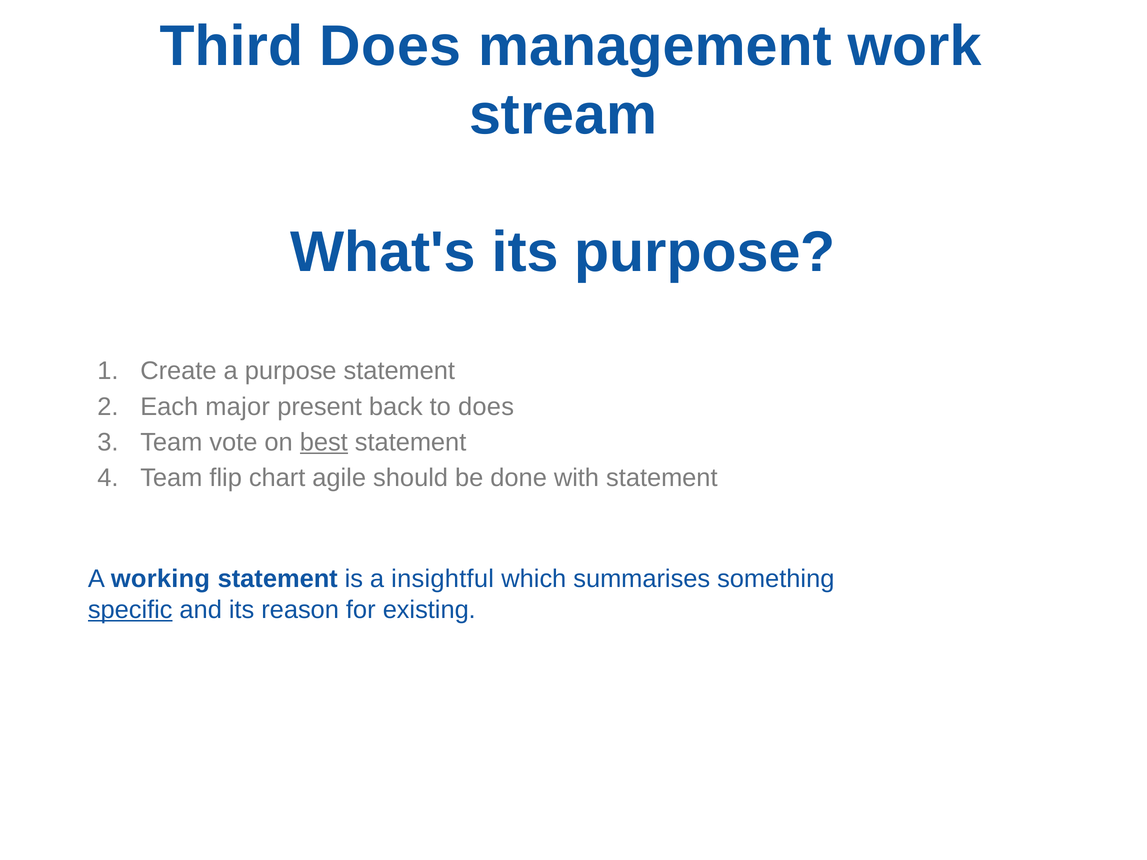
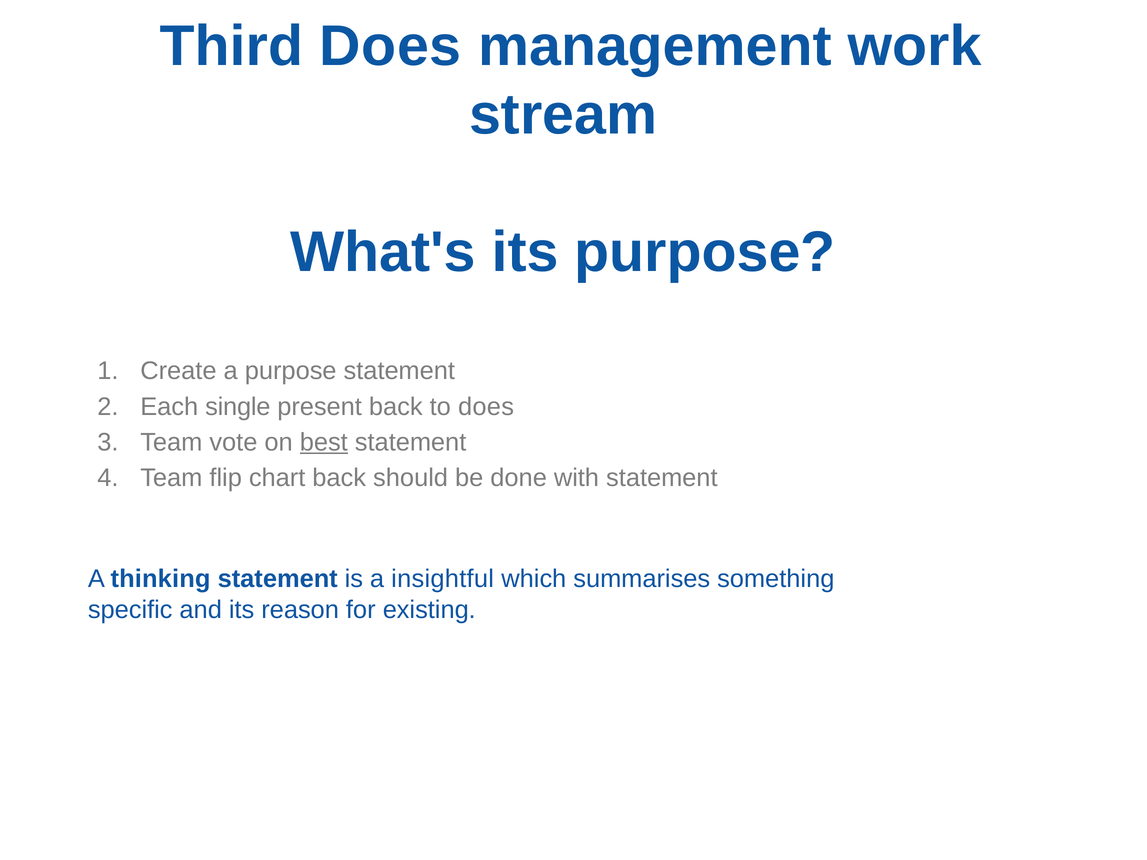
major: major -> single (238, 407)
chart agile: agile -> back (339, 478)
working: working -> thinking (160, 579)
specific underline: present -> none (130, 610)
